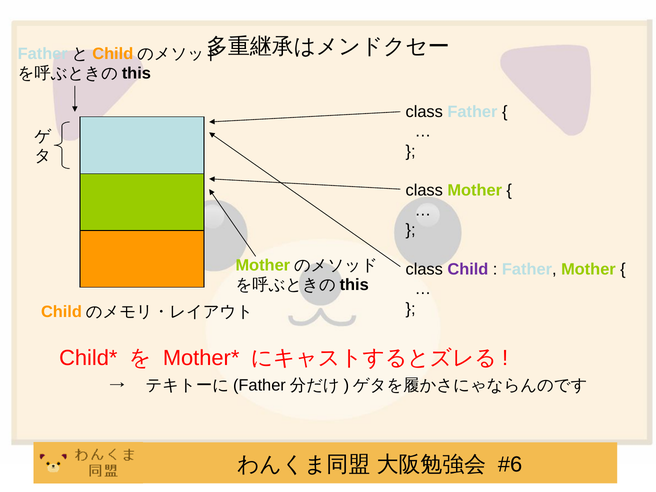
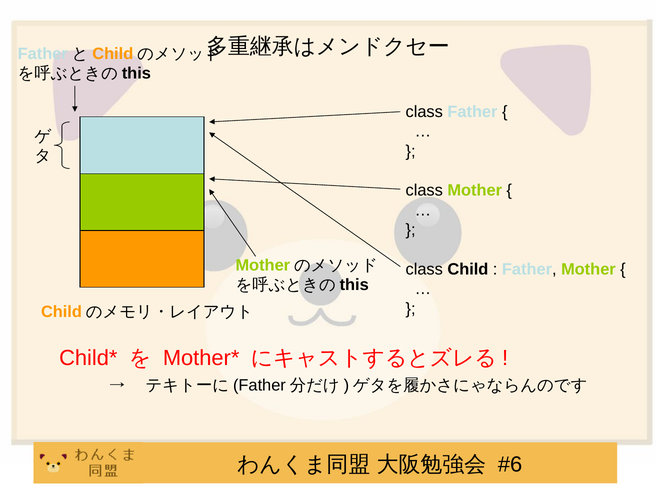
Child colour: purple -> black (468, 269)
